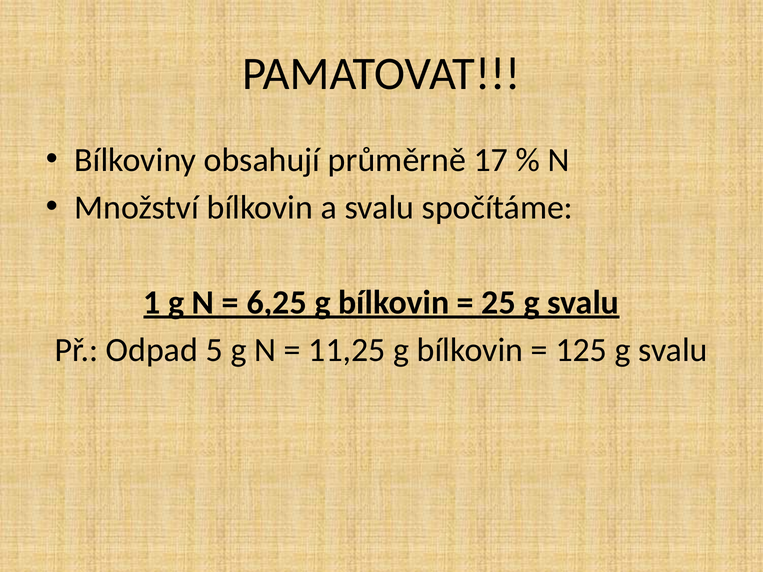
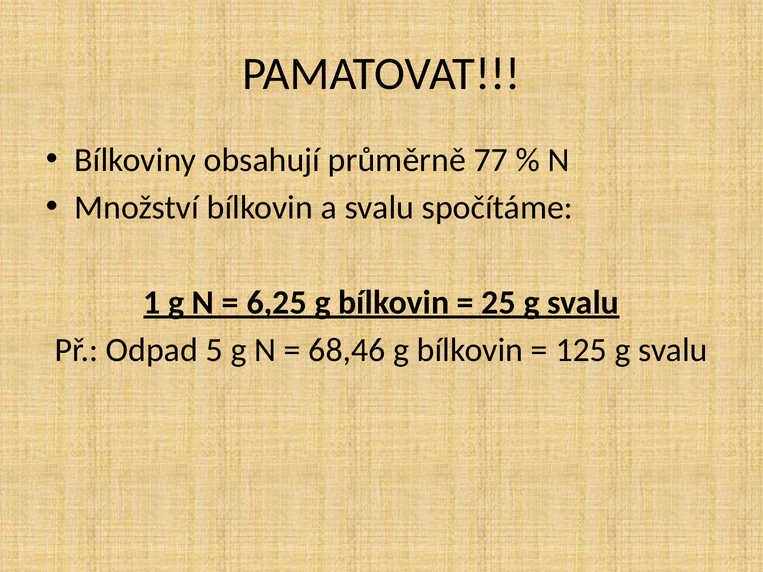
17: 17 -> 77 (491, 160)
11,25: 11,25 -> 68,46 (347, 350)
